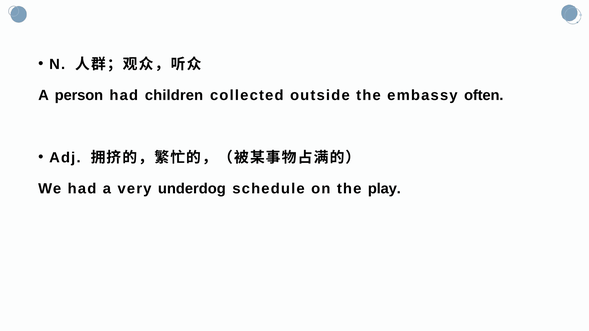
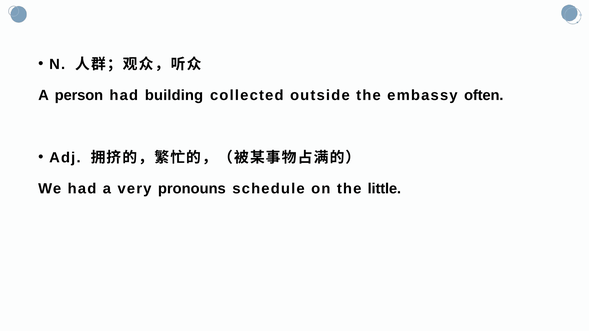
children: children -> building (174, 95)
underdog: underdog -> pronouns (192, 189)
play: play -> little (384, 189)
